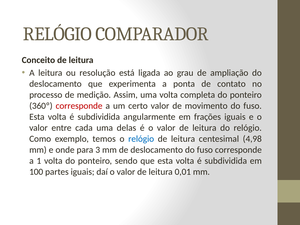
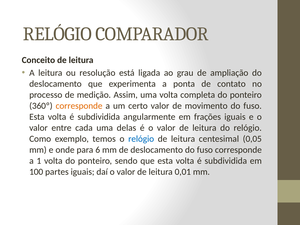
corresponde colour: red -> orange (79, 106)
4,98: 4,98 -> 0,05 (252, 139)
3: 3 -> 6 (98, 150)
